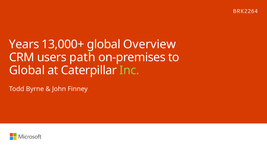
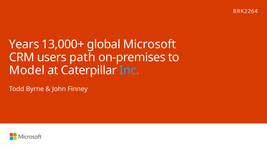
Overview: Overview -> Microsoft (150, 44)
Global: Global -> Model (27, 70)
Inc colour: light green -> light blue (129, 70)
